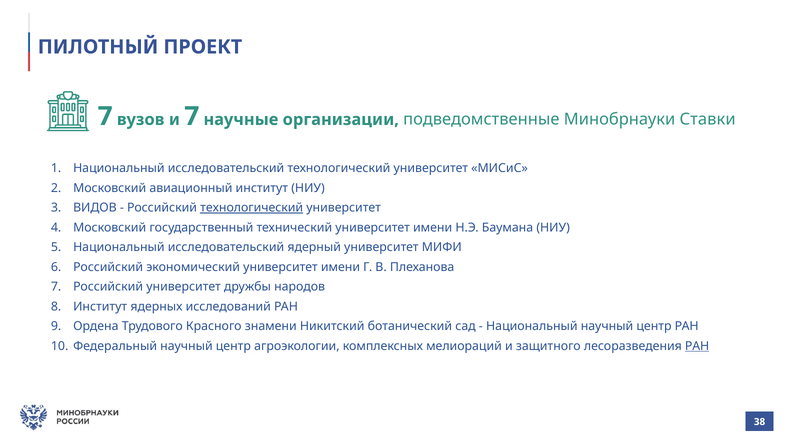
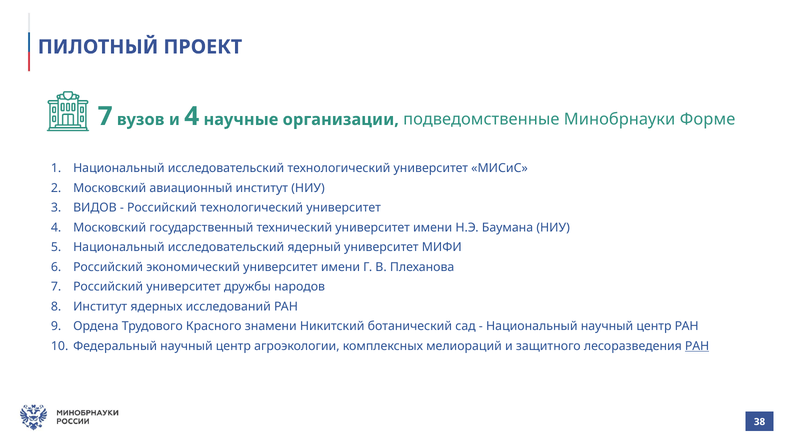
и 7: 7 -> 4 (192, 116)
Ставки: Ставки -> Форме (708, 120)
технологический underline: present -> none (252, 208)
